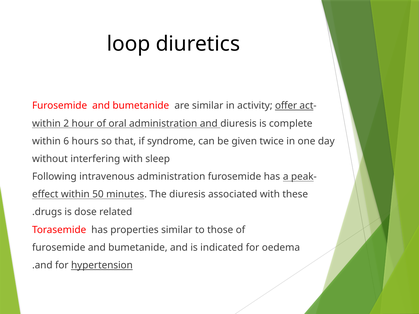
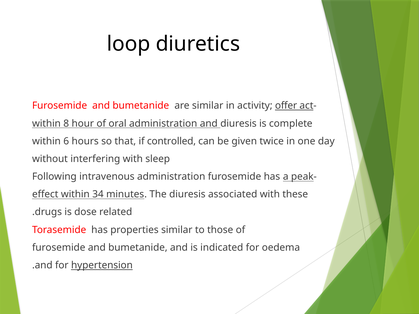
2: 2 -> 8 (66, 124)
syndrome: syndrome -> controlled (171, 141)
50: 50 -> 34 (98, 195)
